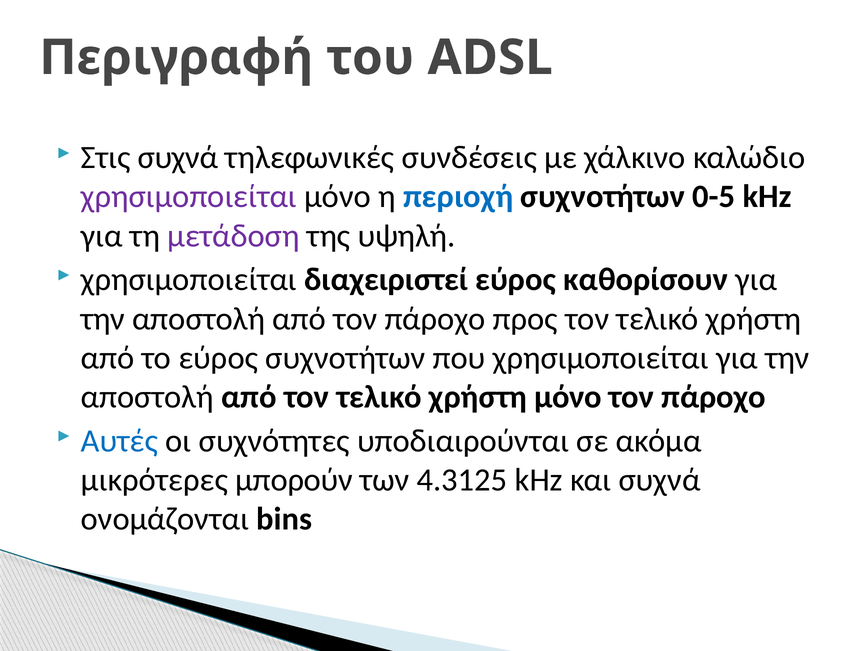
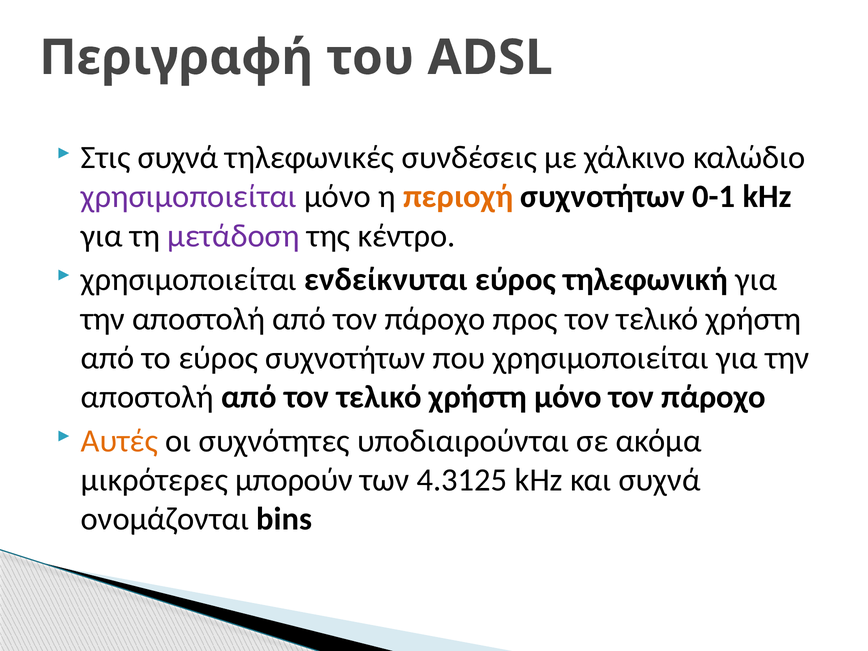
περιοχή colour: blue -> orange (458, 197)
0-5: 0-5 -> 0-1 (714, 197)
υψηλή: υψηλή -> κέντρο (406, 236)
διαχειριστεί: διαχειριστεί -> ενδείκνυται (386, 280)
καθορίσουν: καθορίσουν -> τηλεφωνική (646, 280)
Αυτές colour: blue -> orange (119, 441)
